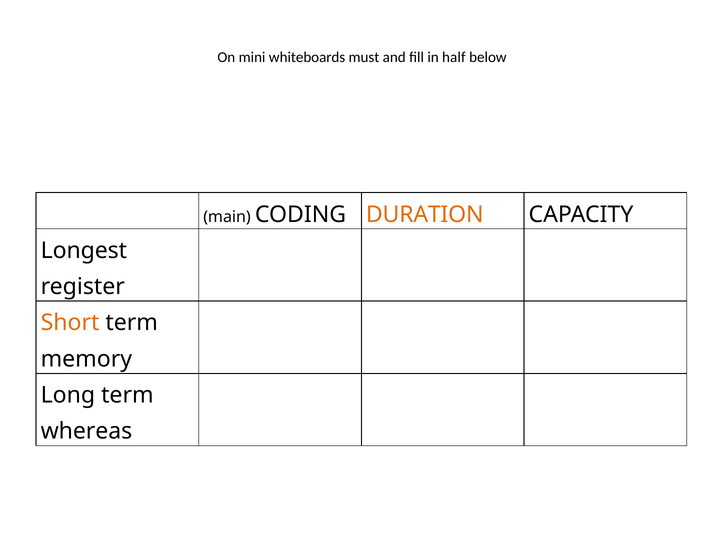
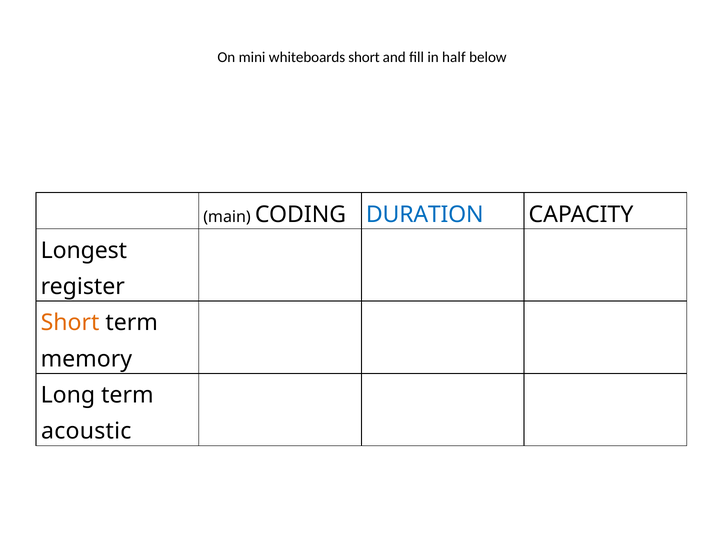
whiteboards must: must -> short (364, 57)
DURATION colour: orange -> blue (425, 215)
whereas: whereas -> acoustic (86, 432)
